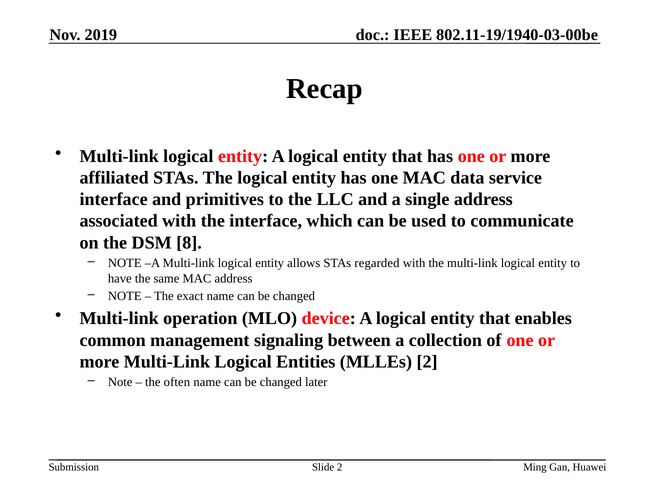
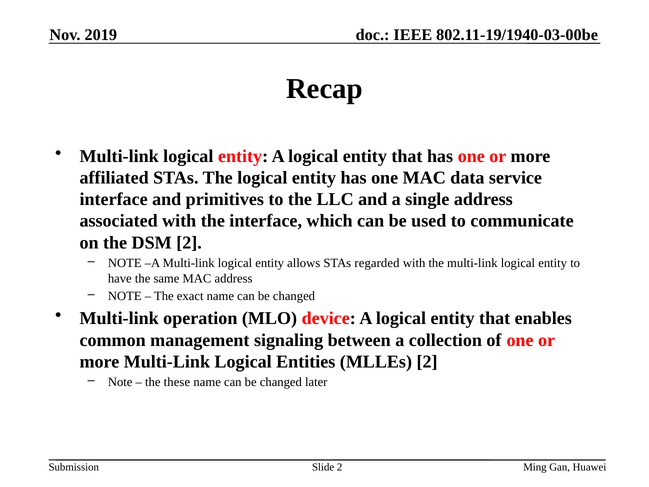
DSM 8: 8 -> 2 (189, 243)
often: often -> these (177, 382)
